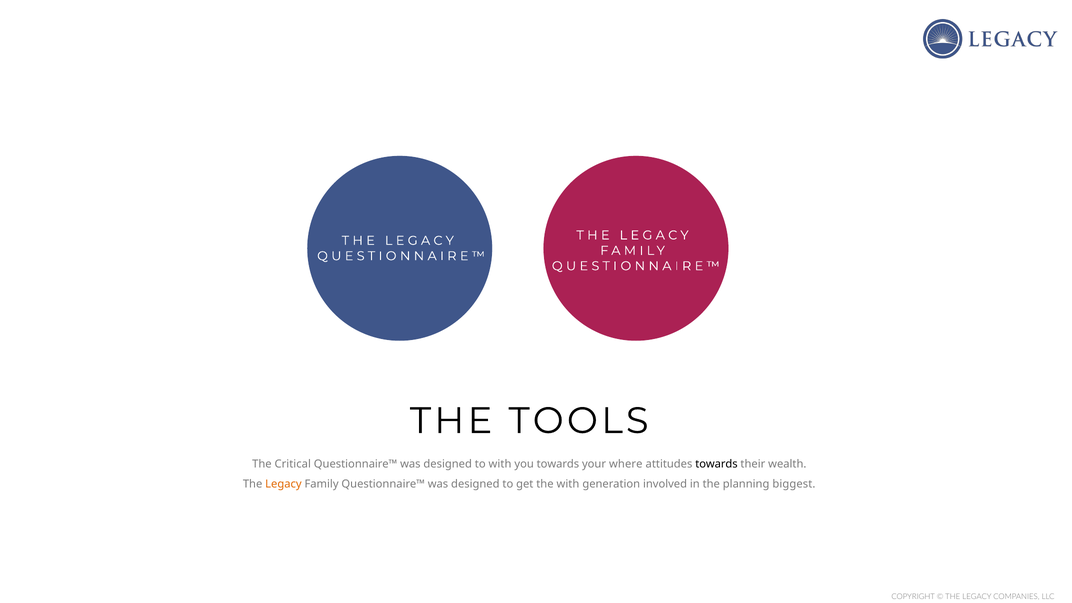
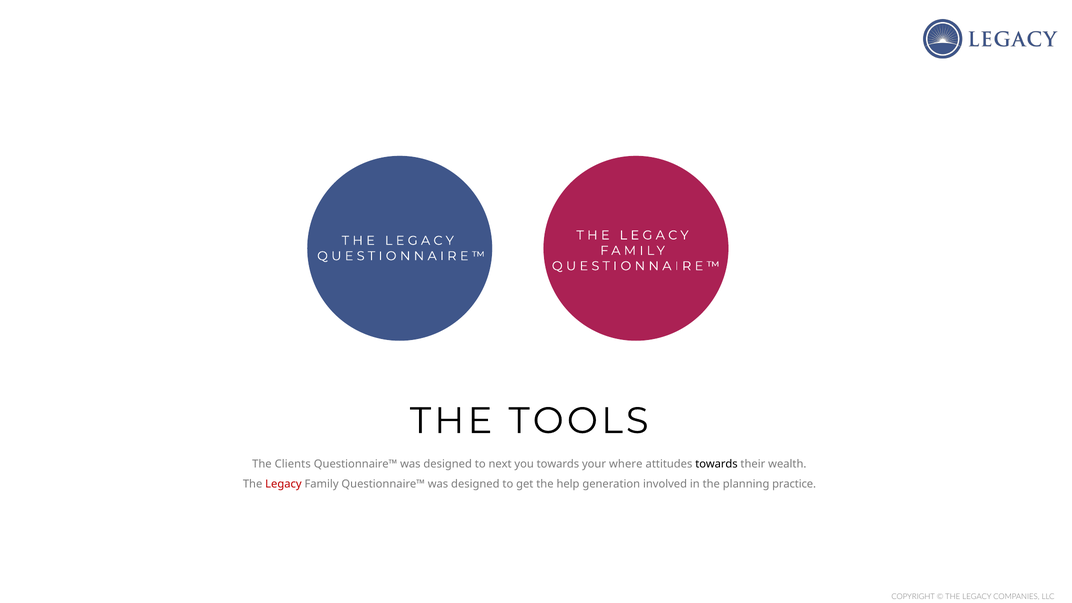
Critical: Critical -> Clients (293, 464)
to with: with -> next (500, 464)
Legacy colour: orange -> red (283, 484)
the with: with -> help (568, 484)
biggest: biggest -> practice (794, 484)
